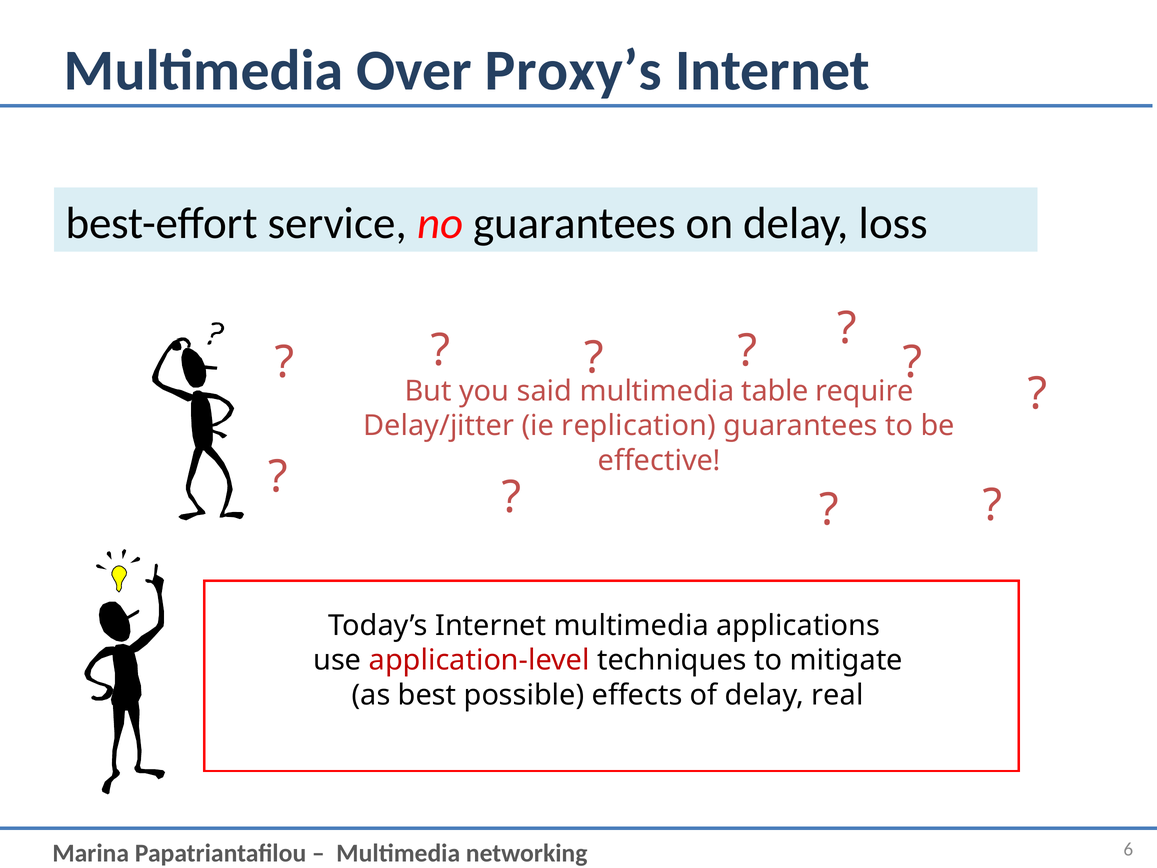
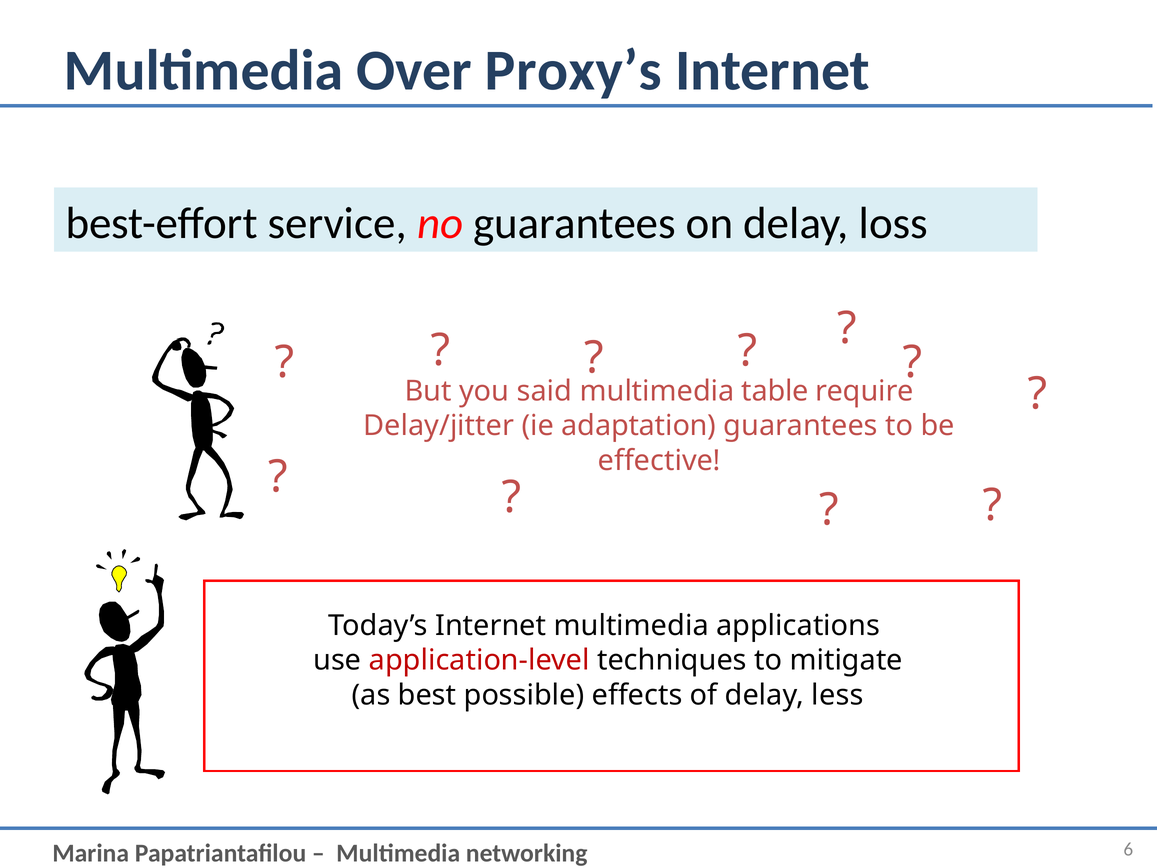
replication: replication -> adaptation (639, 426)
real: real -> less (838, 695)
